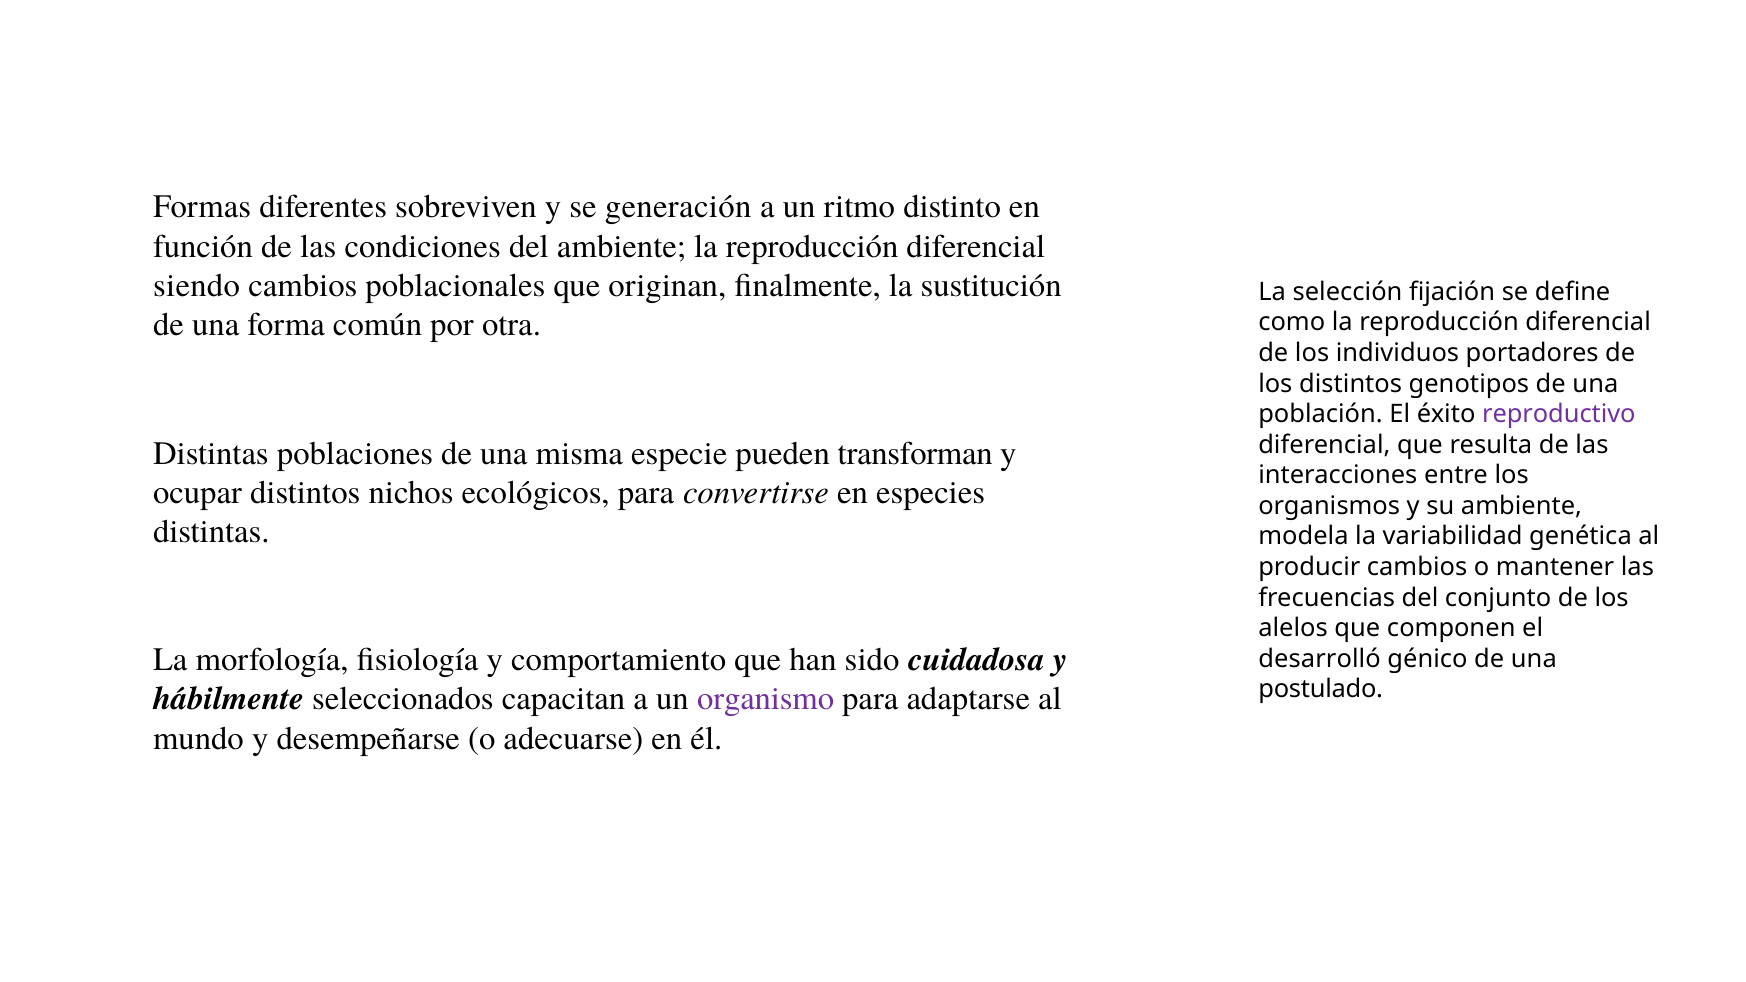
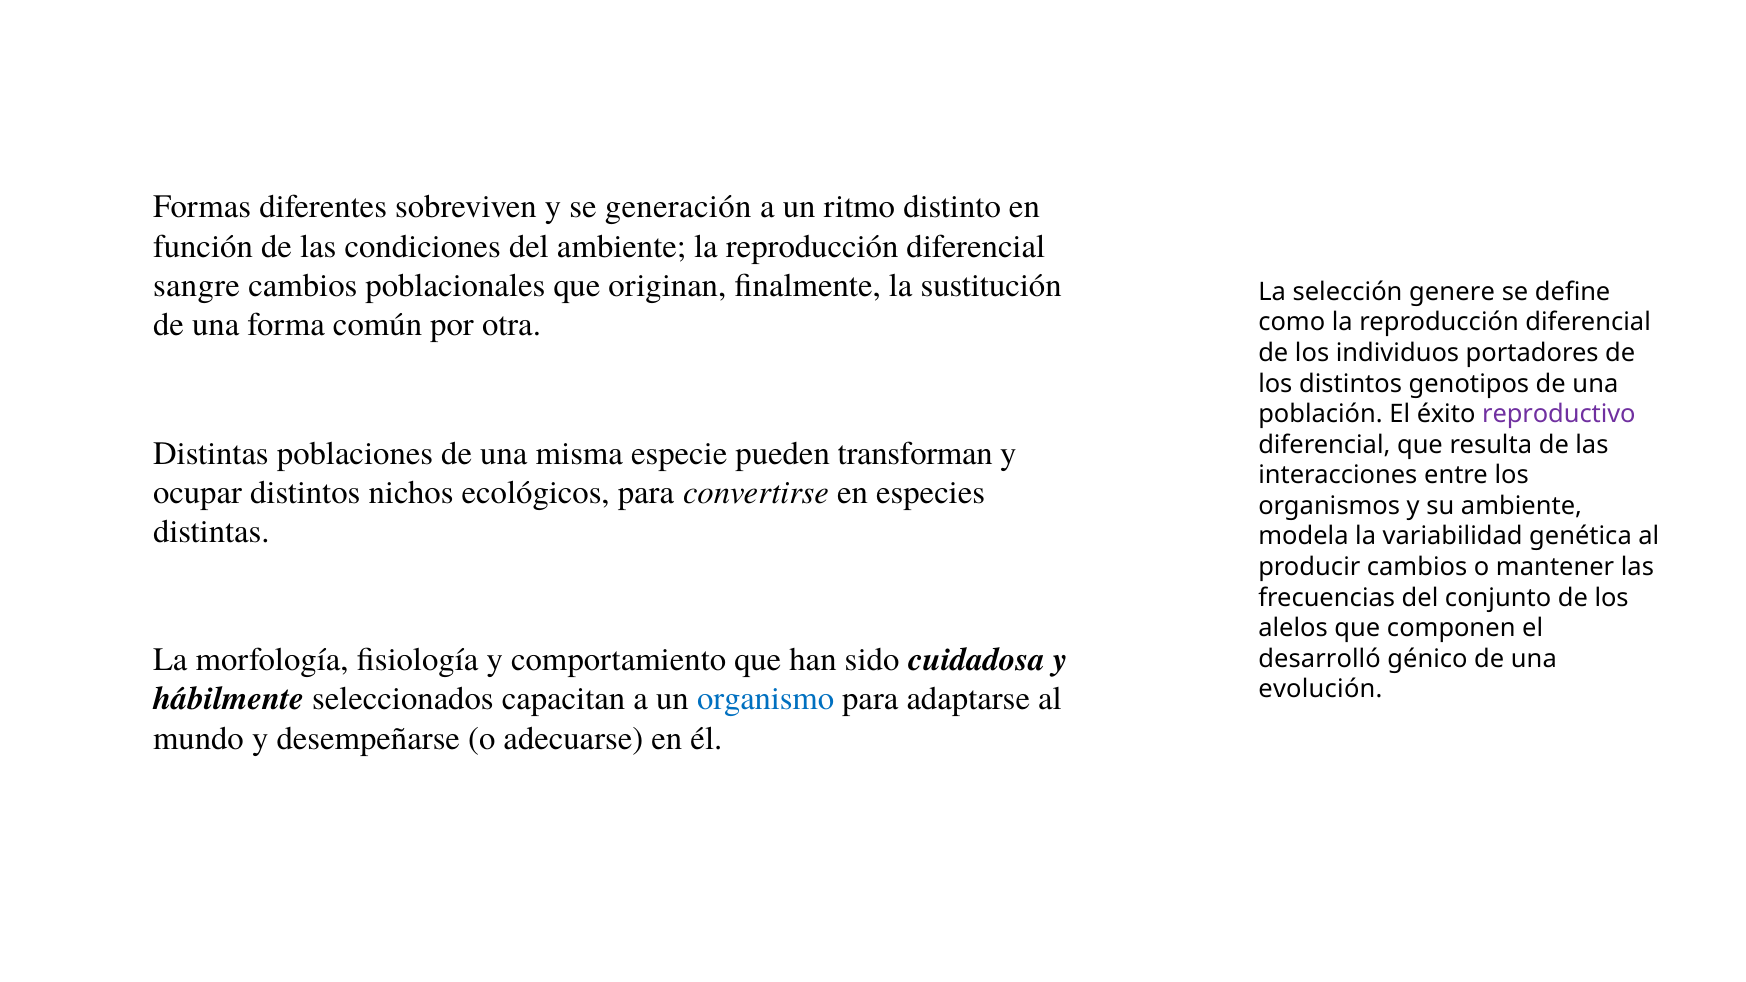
siendo: siendo -> sangre (197, 286)
fijación: fijación -> genere (1452, 292)
postulado: postulado -> evolución (1320, 689)
organismo colour: purple -> blue (766, 699)
